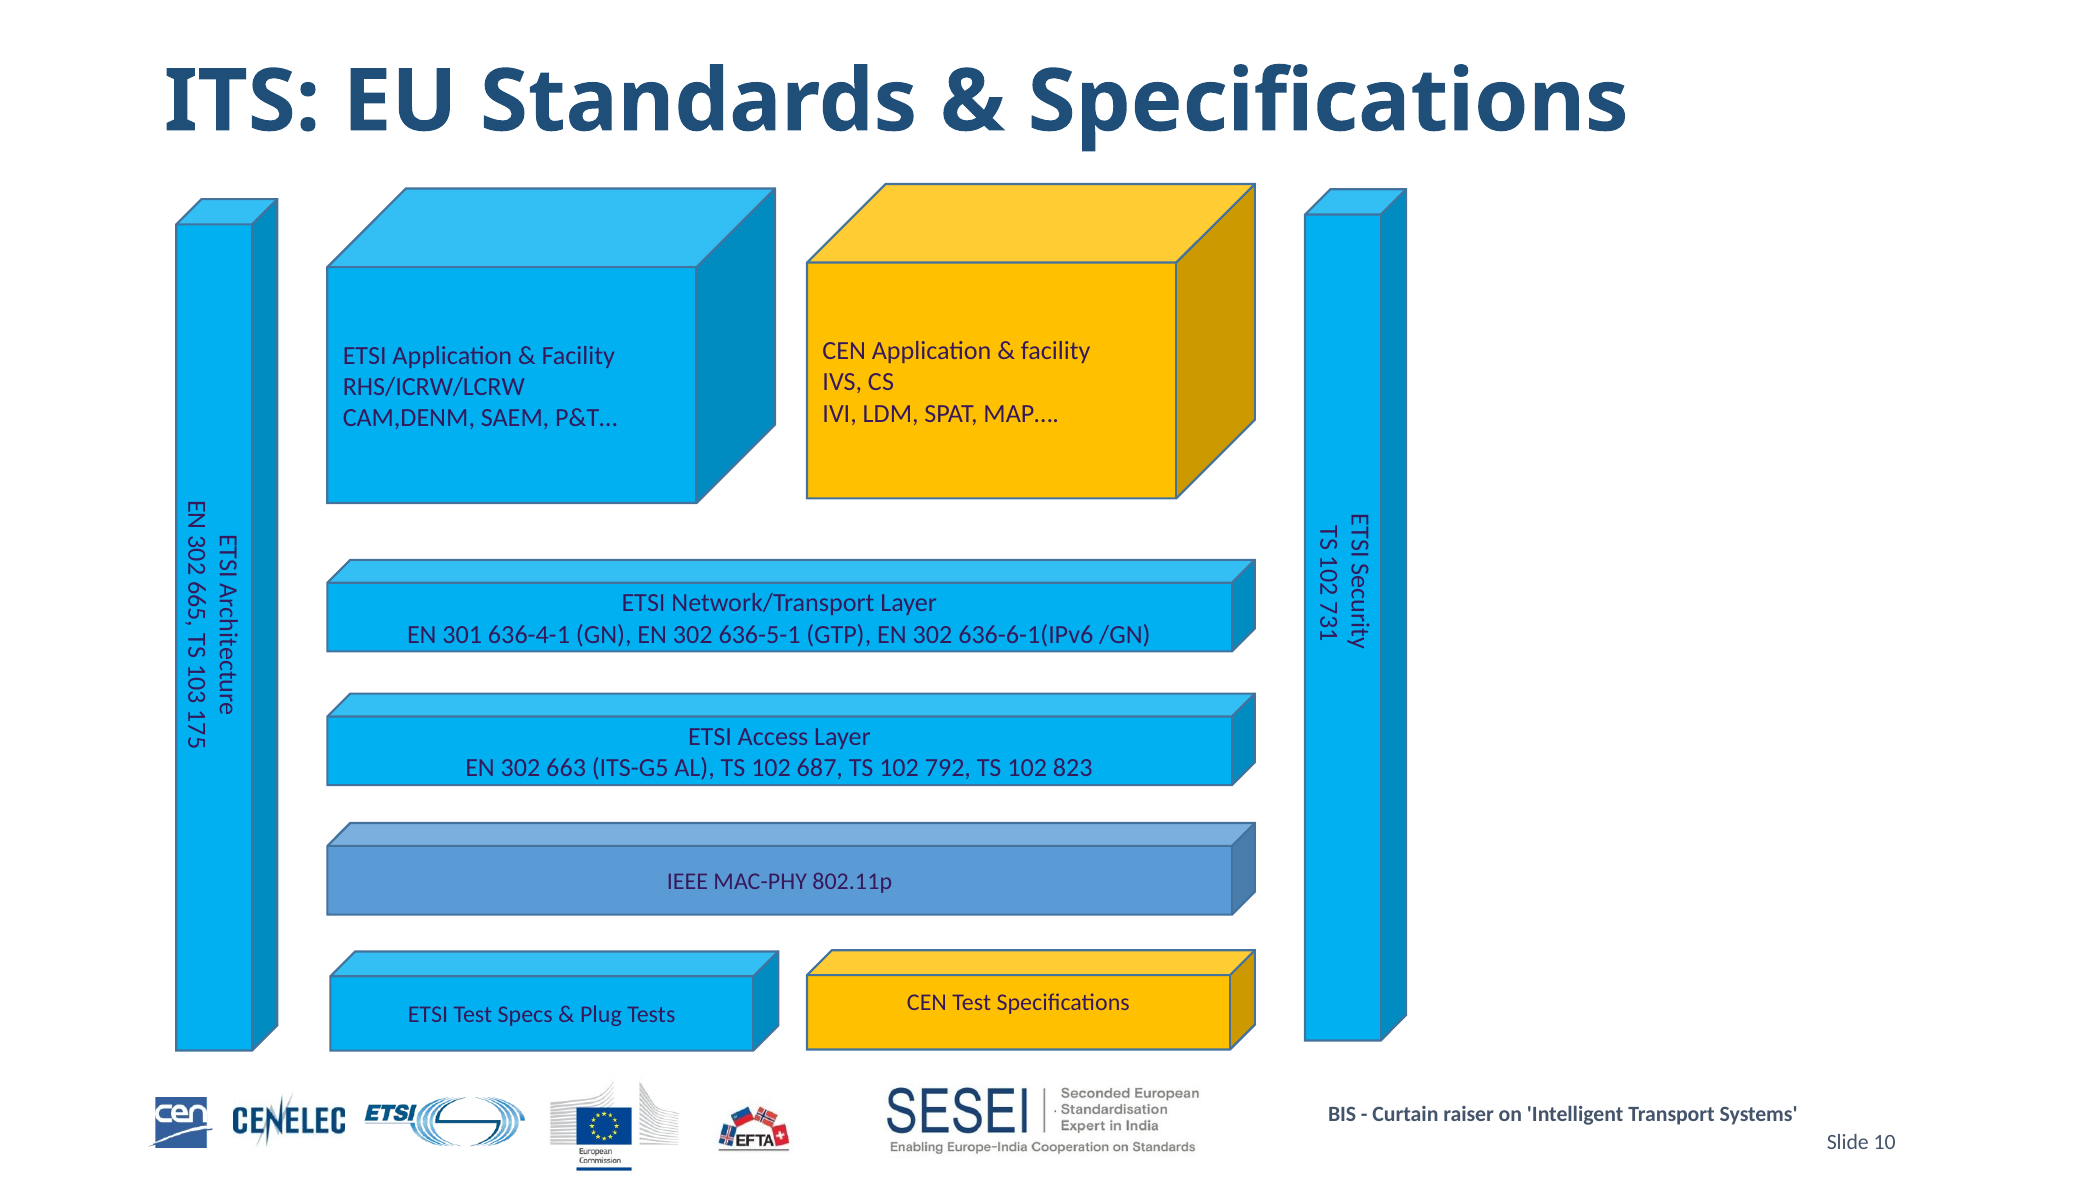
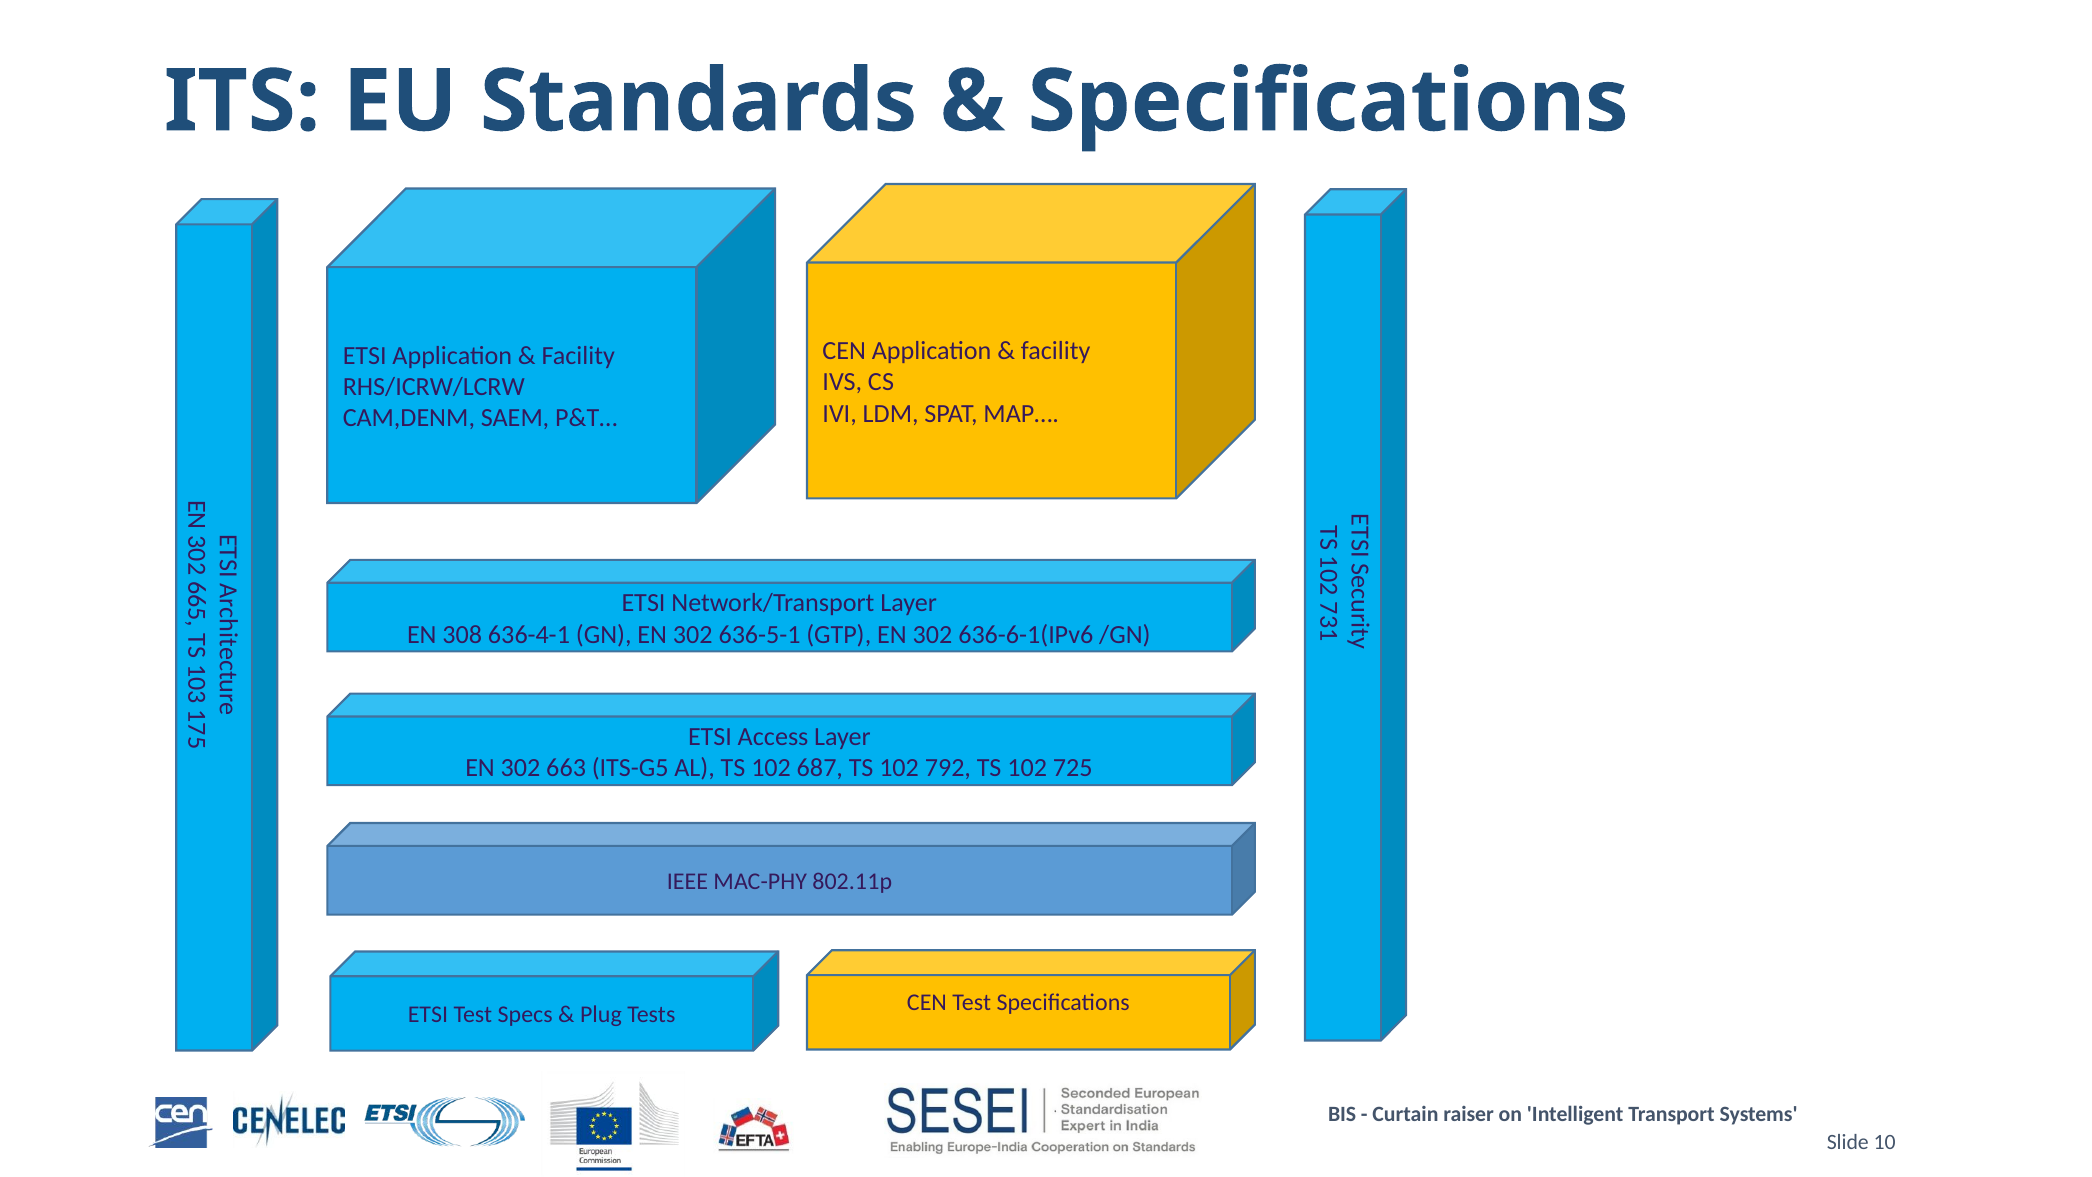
301: 301 -> 308 (462, 634)
823: 823 -> 725 (1073, 768)
